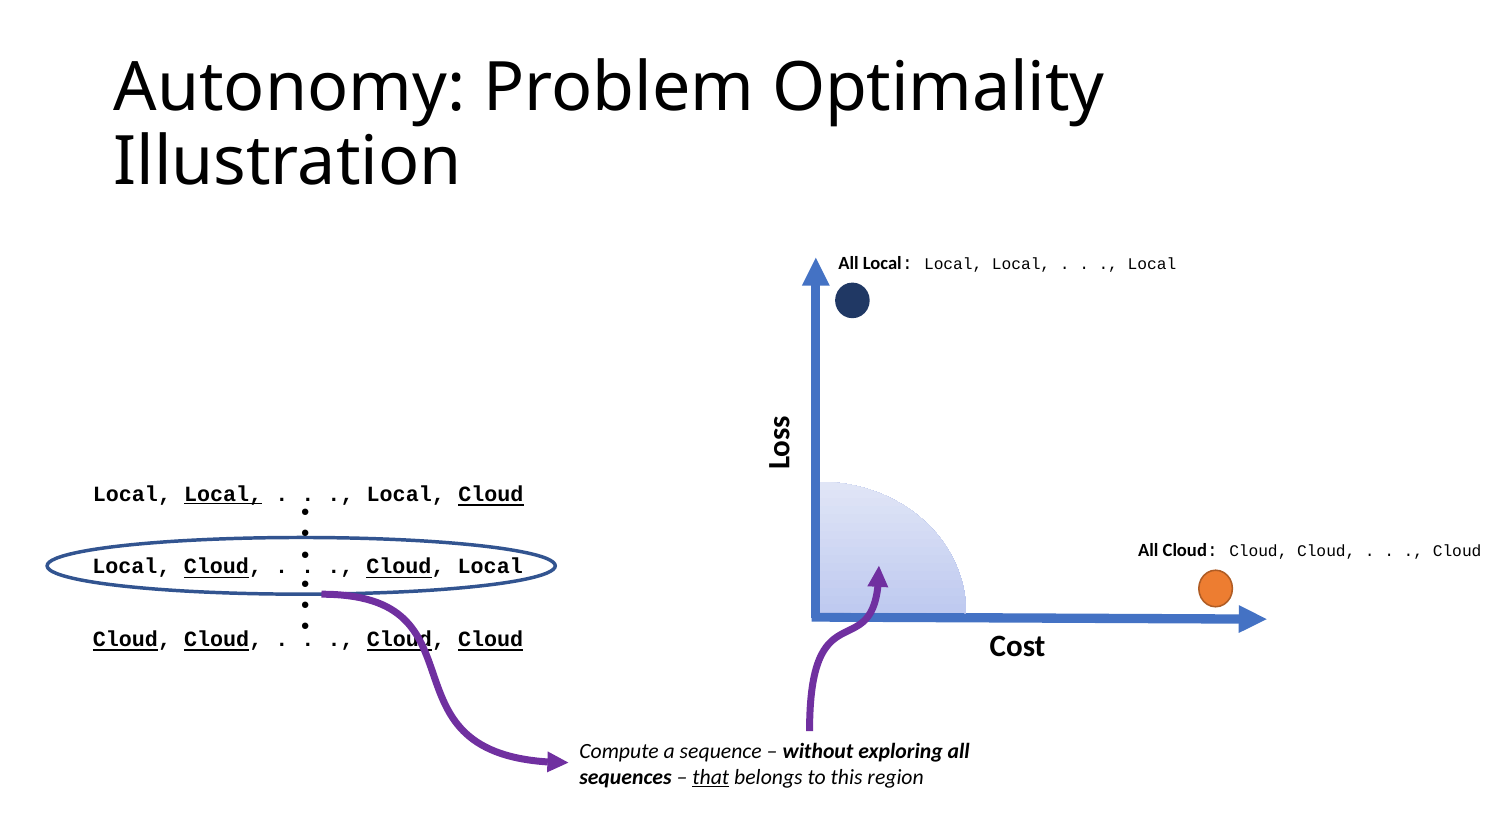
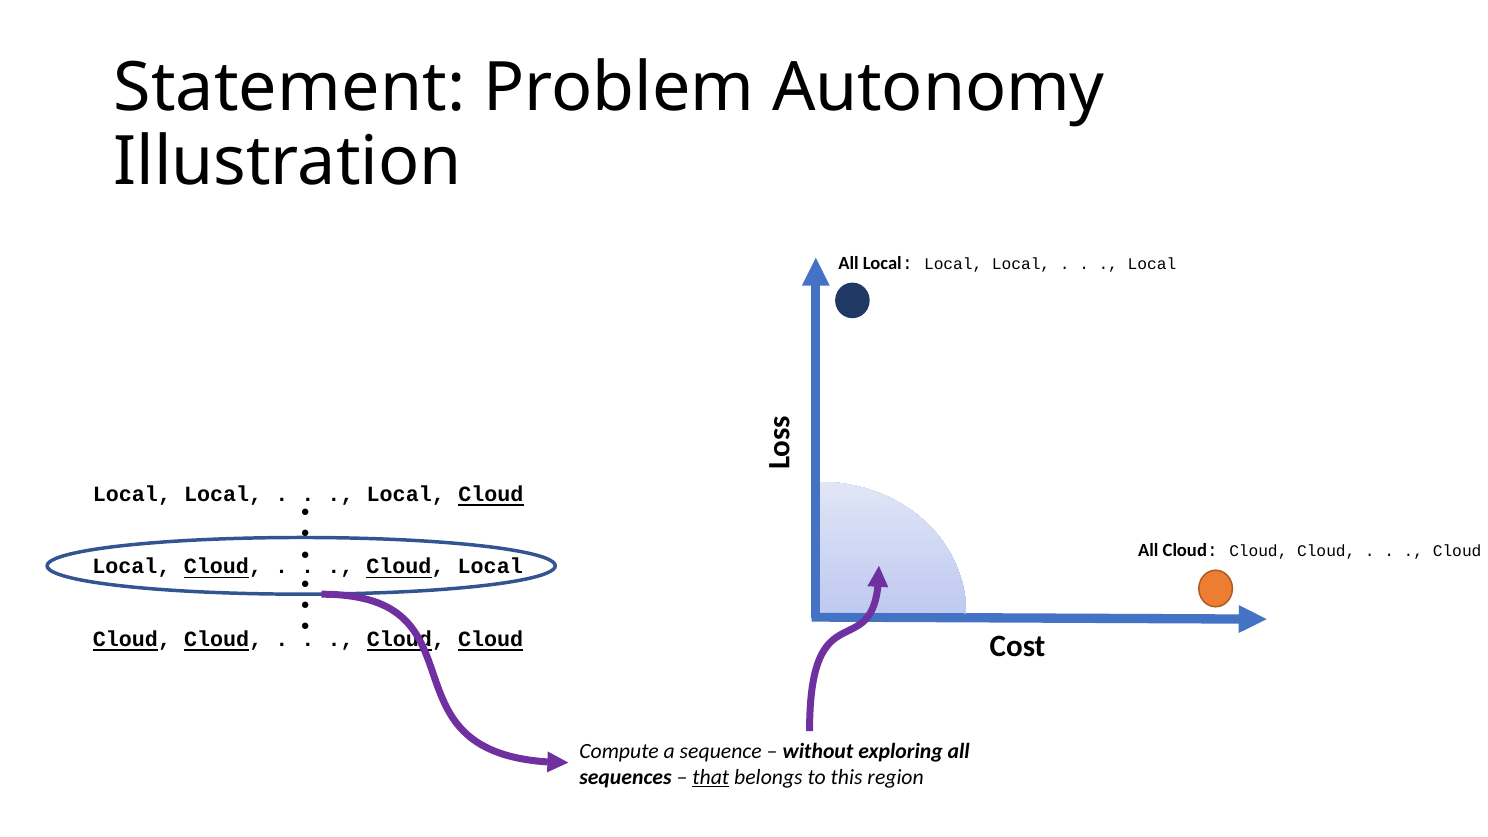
Autonomy: Autonomy -> Statement (289, 88)
Optimality: Optimality -> Autonomy (938, 88)
Local underline: present -> none (223, 494)
